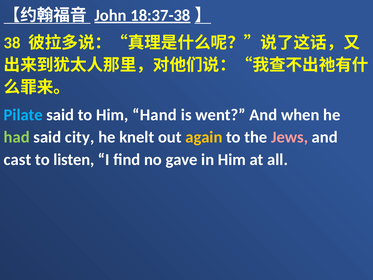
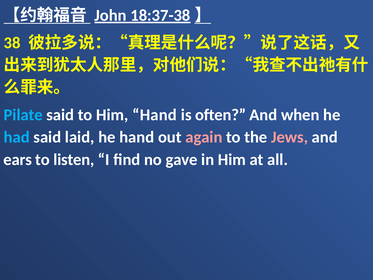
went: went -> often (221, 115)
had colour: light green -> light blue (17, 137)
city: city -> laid (80, 137)
he knelt: knelt -> hand (137, 137)
again colour: yellow -> pink (204, 137)
cast: cast -> ears (18, 159)
